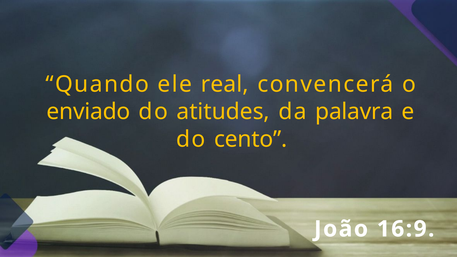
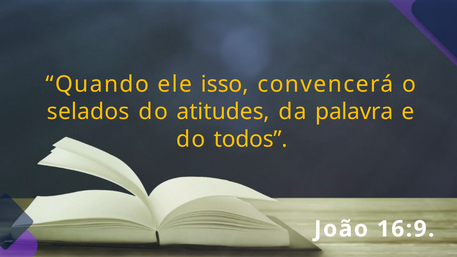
real: real -> isso (225, 84)
enviado: enviado -> selados (88, 112)
cento: cento -> todos (251, 139)
